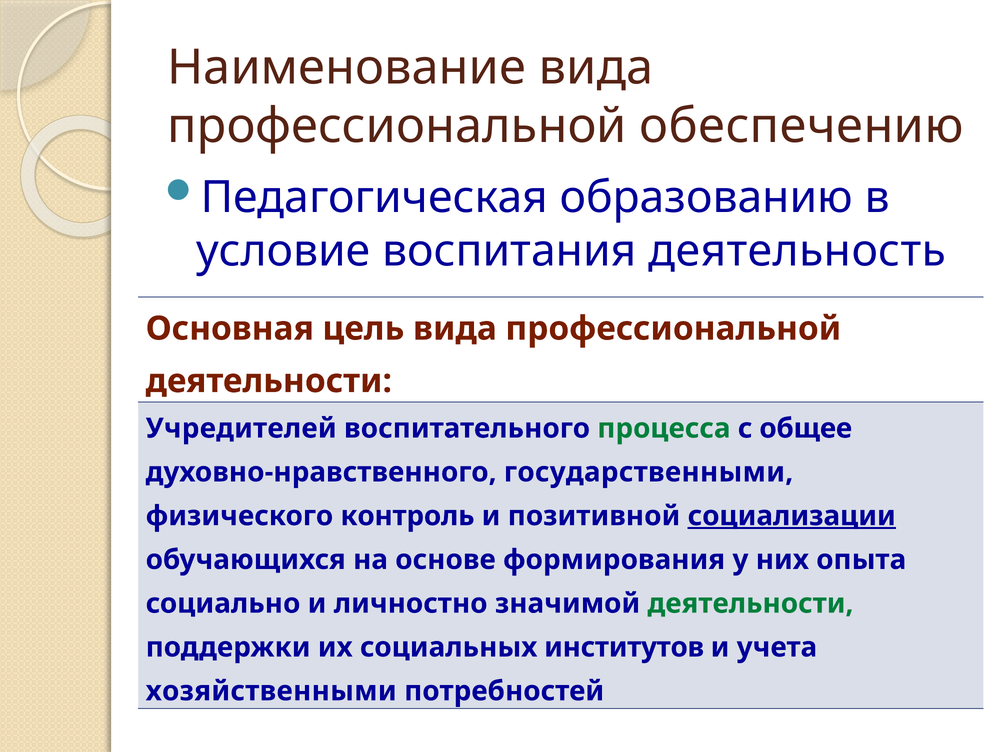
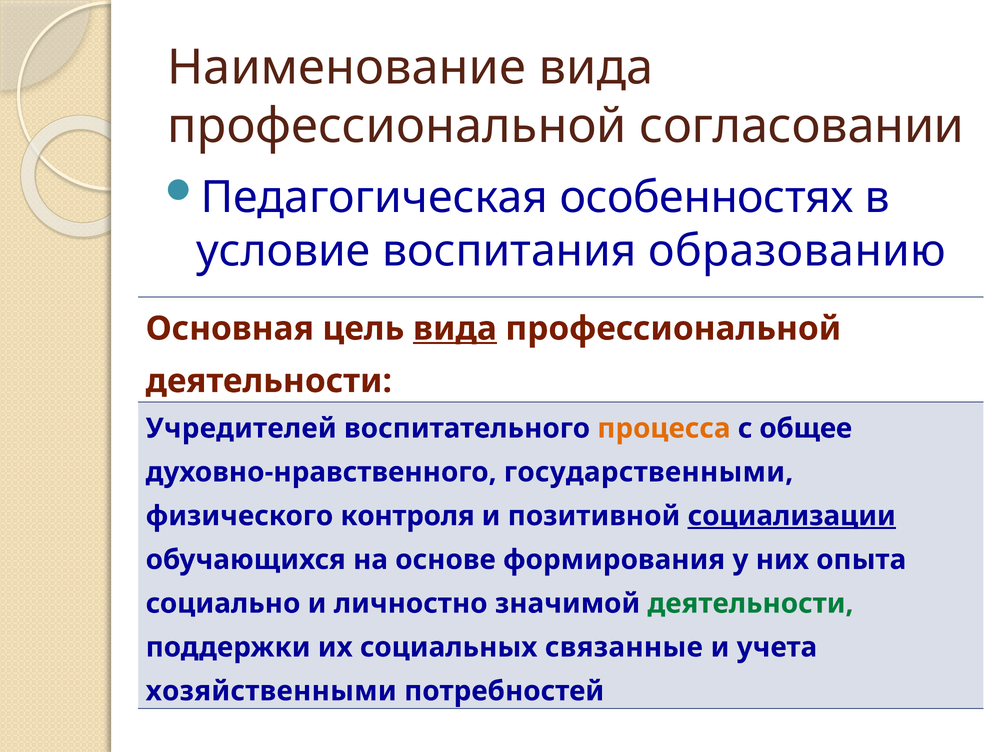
обеспечению: обеспечению -> согласовании (802, 126)
образованию: образованию -> особенностях (707, 198)
деятельность: деятельность -> образованию (797, 251)
вида underline: none -> present (455, 329)
процесса colour: green -> orange (664, 429)
контроль: контроль -> контроля (408, 516)
институтов: институтов -> связанные (624, 648)
